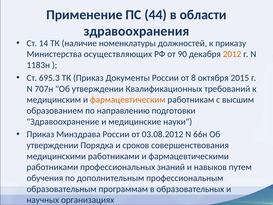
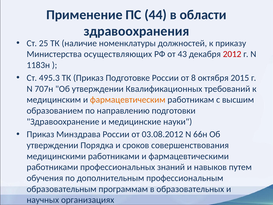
14: 14 -> 25 (44, 43)
90: 90 -> 43 (182, 54)
2012 colour: orange -> red (232, 54)
695.3: 695.3 -> 495.3 (49, 78)
Документы: Документы -> Подготовке (128, 78)
